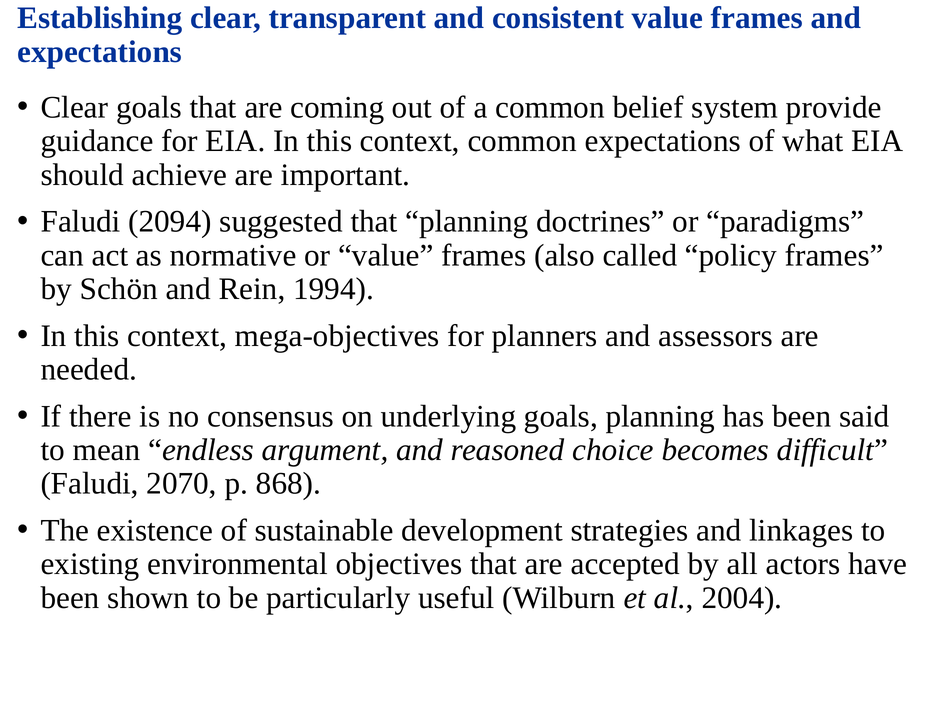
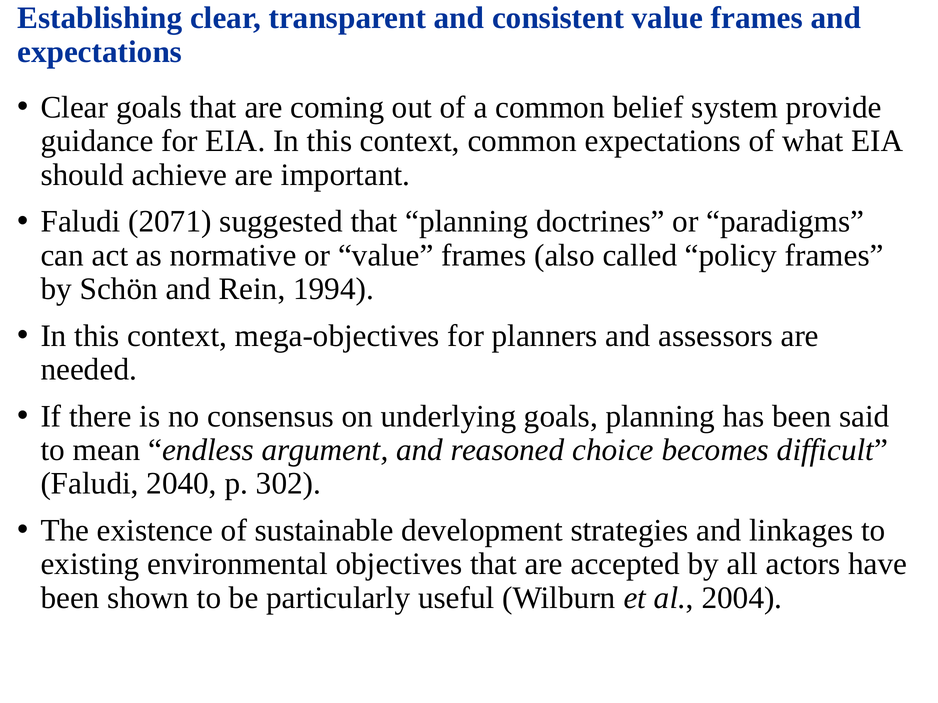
2094: 2094 -> 2071 (170, 222)
2070: 2070 -> 2040 (182, 484)
868: 868 -> 302 (288, 484)
